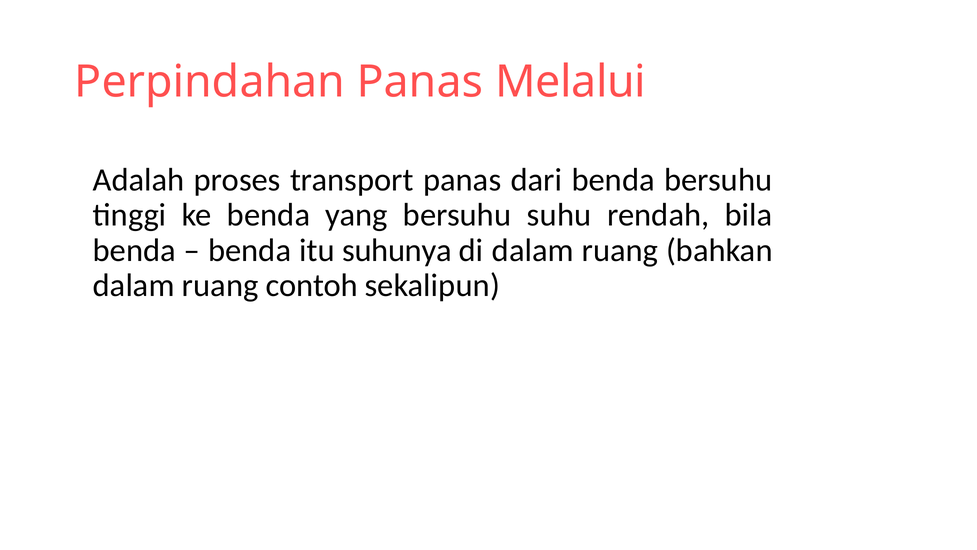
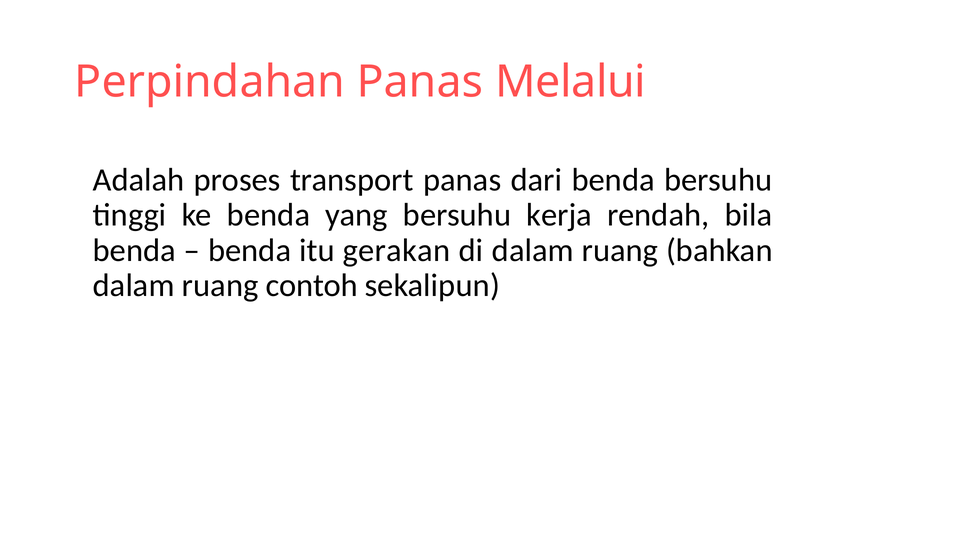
suhu: suhu -> kerja (559, 215)
suhunya: suhunya -> gerakan (397, 250)
